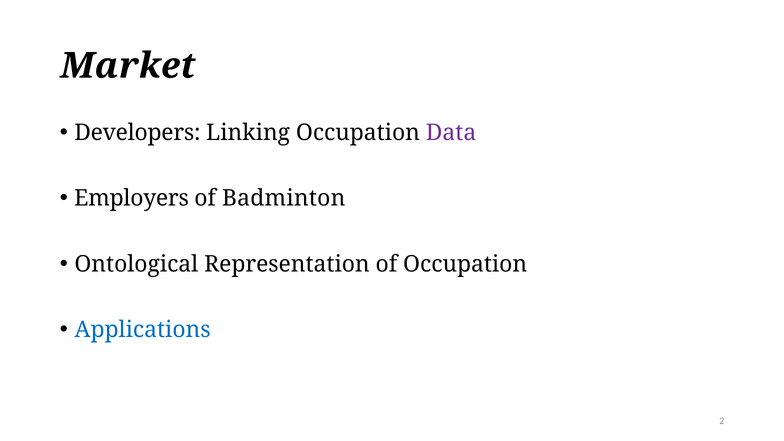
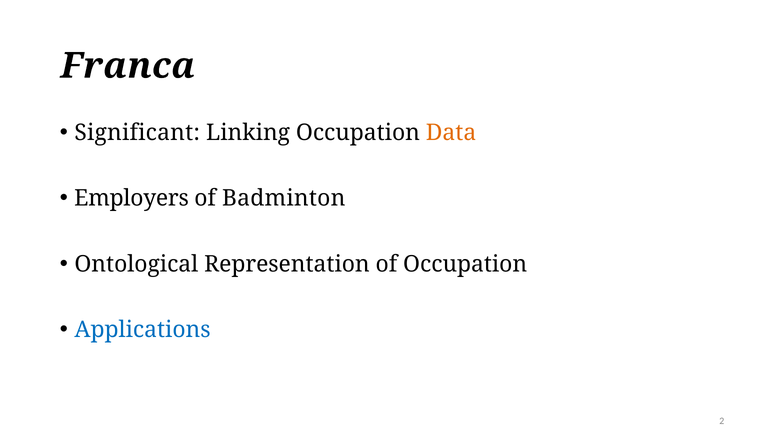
Market: Market -> Franca (128, 66)
Developers: Developers -> Significant (137, 133)
Data colour: purple -> orange (451, 133)
